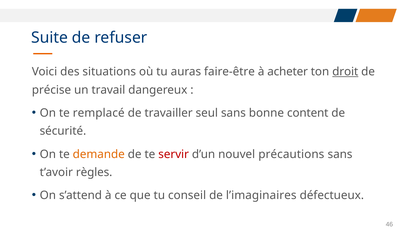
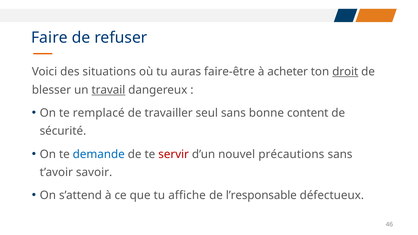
Suite: Suite -> Faire (49, 38)
précise: précise -> blesser (51, 90)
travail underline: none -> present (108, 90)
demande colour: orange -> blue (99, 154)
règles: règles -> savoir (94, 172)
conseil: conseil -> affiche (187, 196)
l’imaginaires: l’imaginaires -> l’responsable (261, 196)
